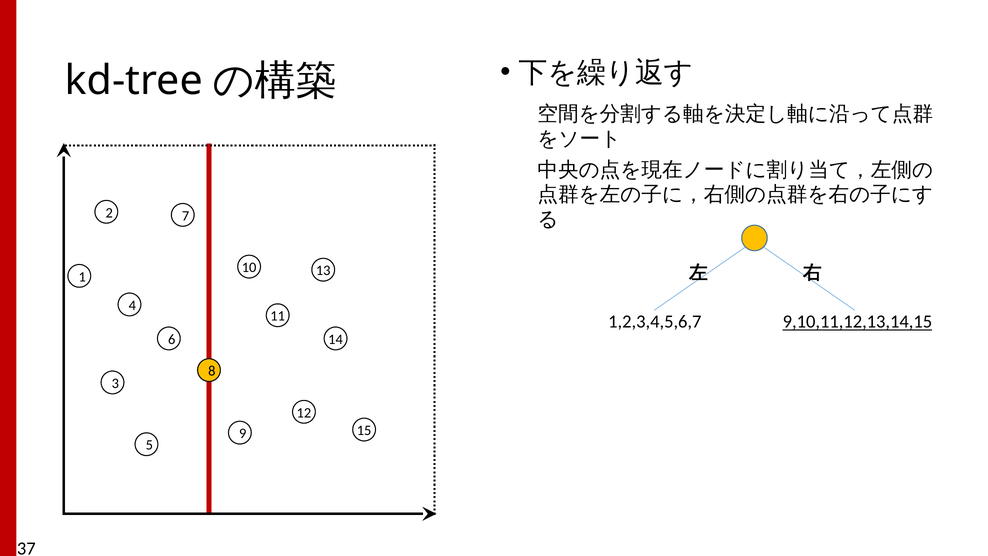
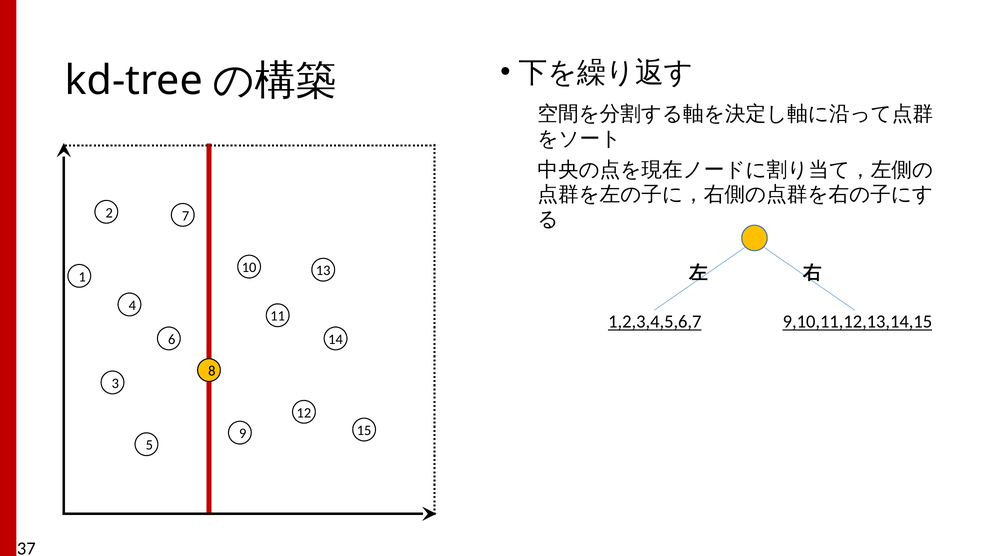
1,2,3,4,5,6,7 underline: none -> present (655, 322)
